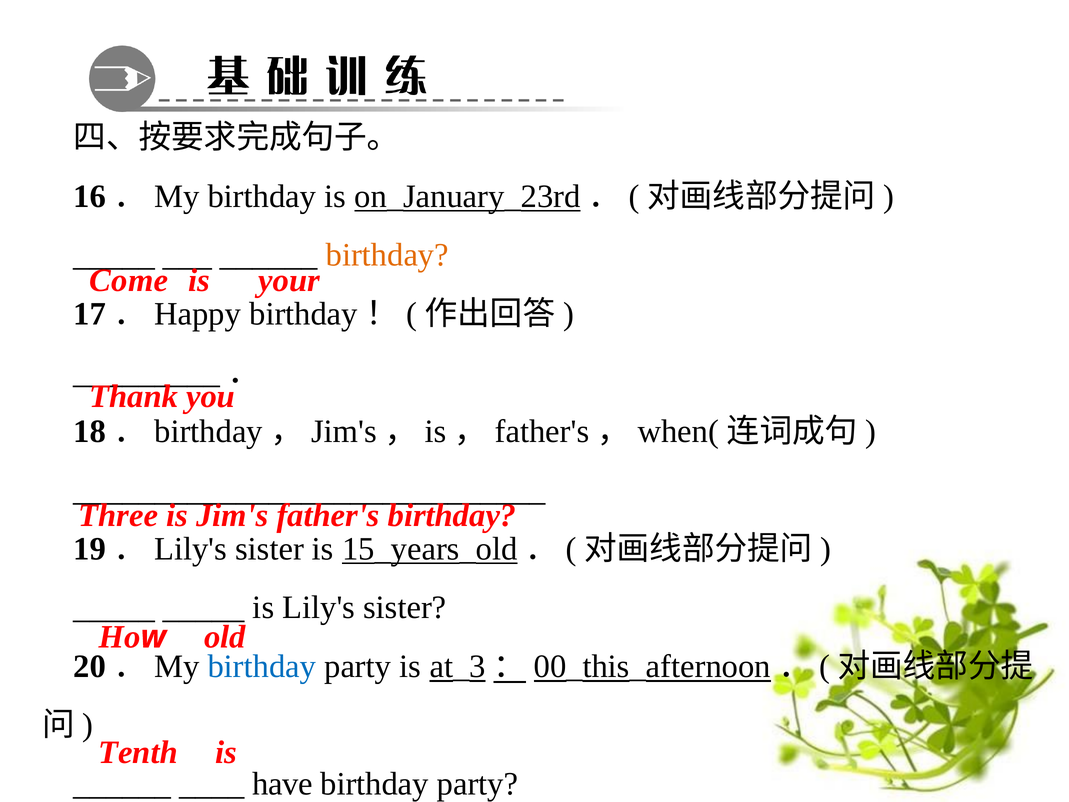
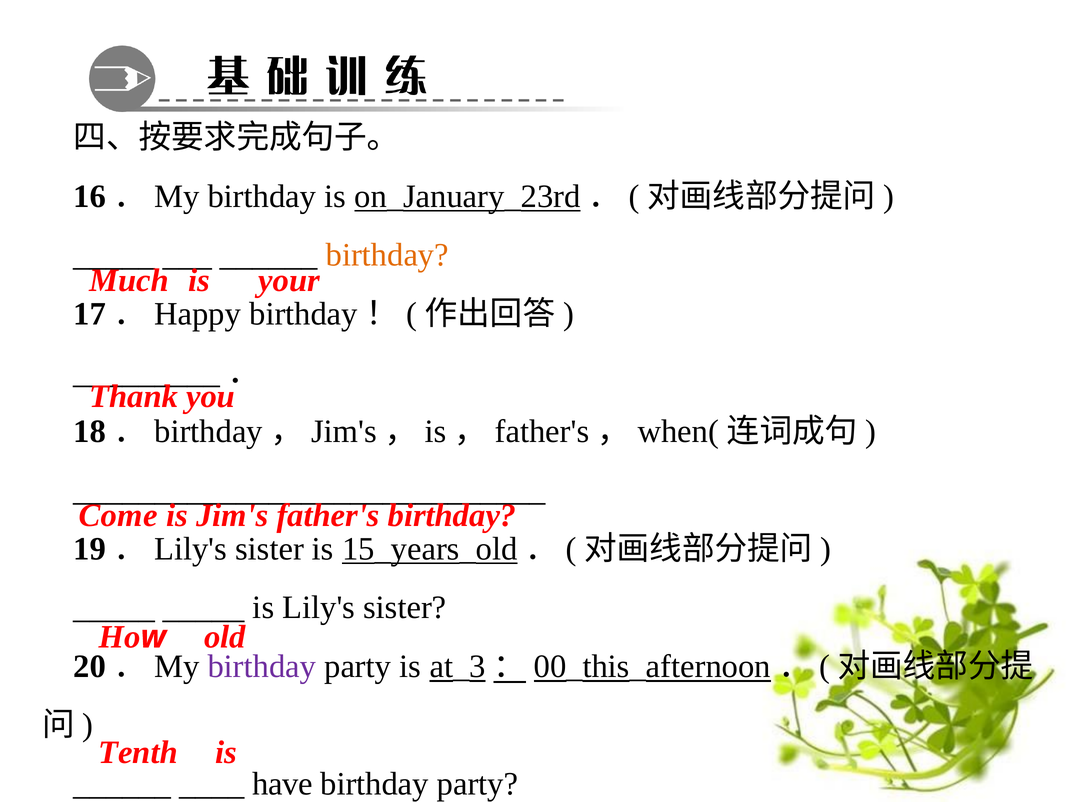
Come: Come -> Much (129, 280)
Three: Three -> Come (118, 515)
birthday colour: blue -> purple (262, 666)
